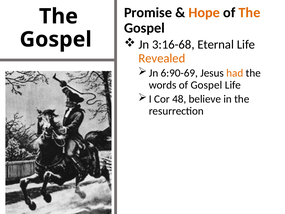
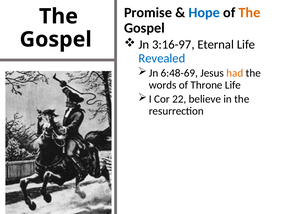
Hope colour: orange -> blue (204, 13)
3:16-68: 3:16-68 -> 3:16-97 (173, 45)
Revealed colour: orange -> blue (162, 58)
6:90-69: 6:90-69 -> 6:48-69 (179, 73)
of Gospel: Gospel -> Throne (207, 85)
48: 48 -> 22 (179, 99)
